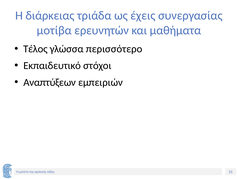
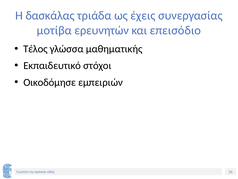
διάρκειας: διάρκειας -> δασκάλας (50, 16)
μαθήματα: μαθήματα -> επεισόδιο (175, 30)
περισσότερο: περισσότερο -> μαθηματικής (114, 49)
Αναπτύξεων: Αναπτύξεων -> Οικοδόμησε (50, 82)
